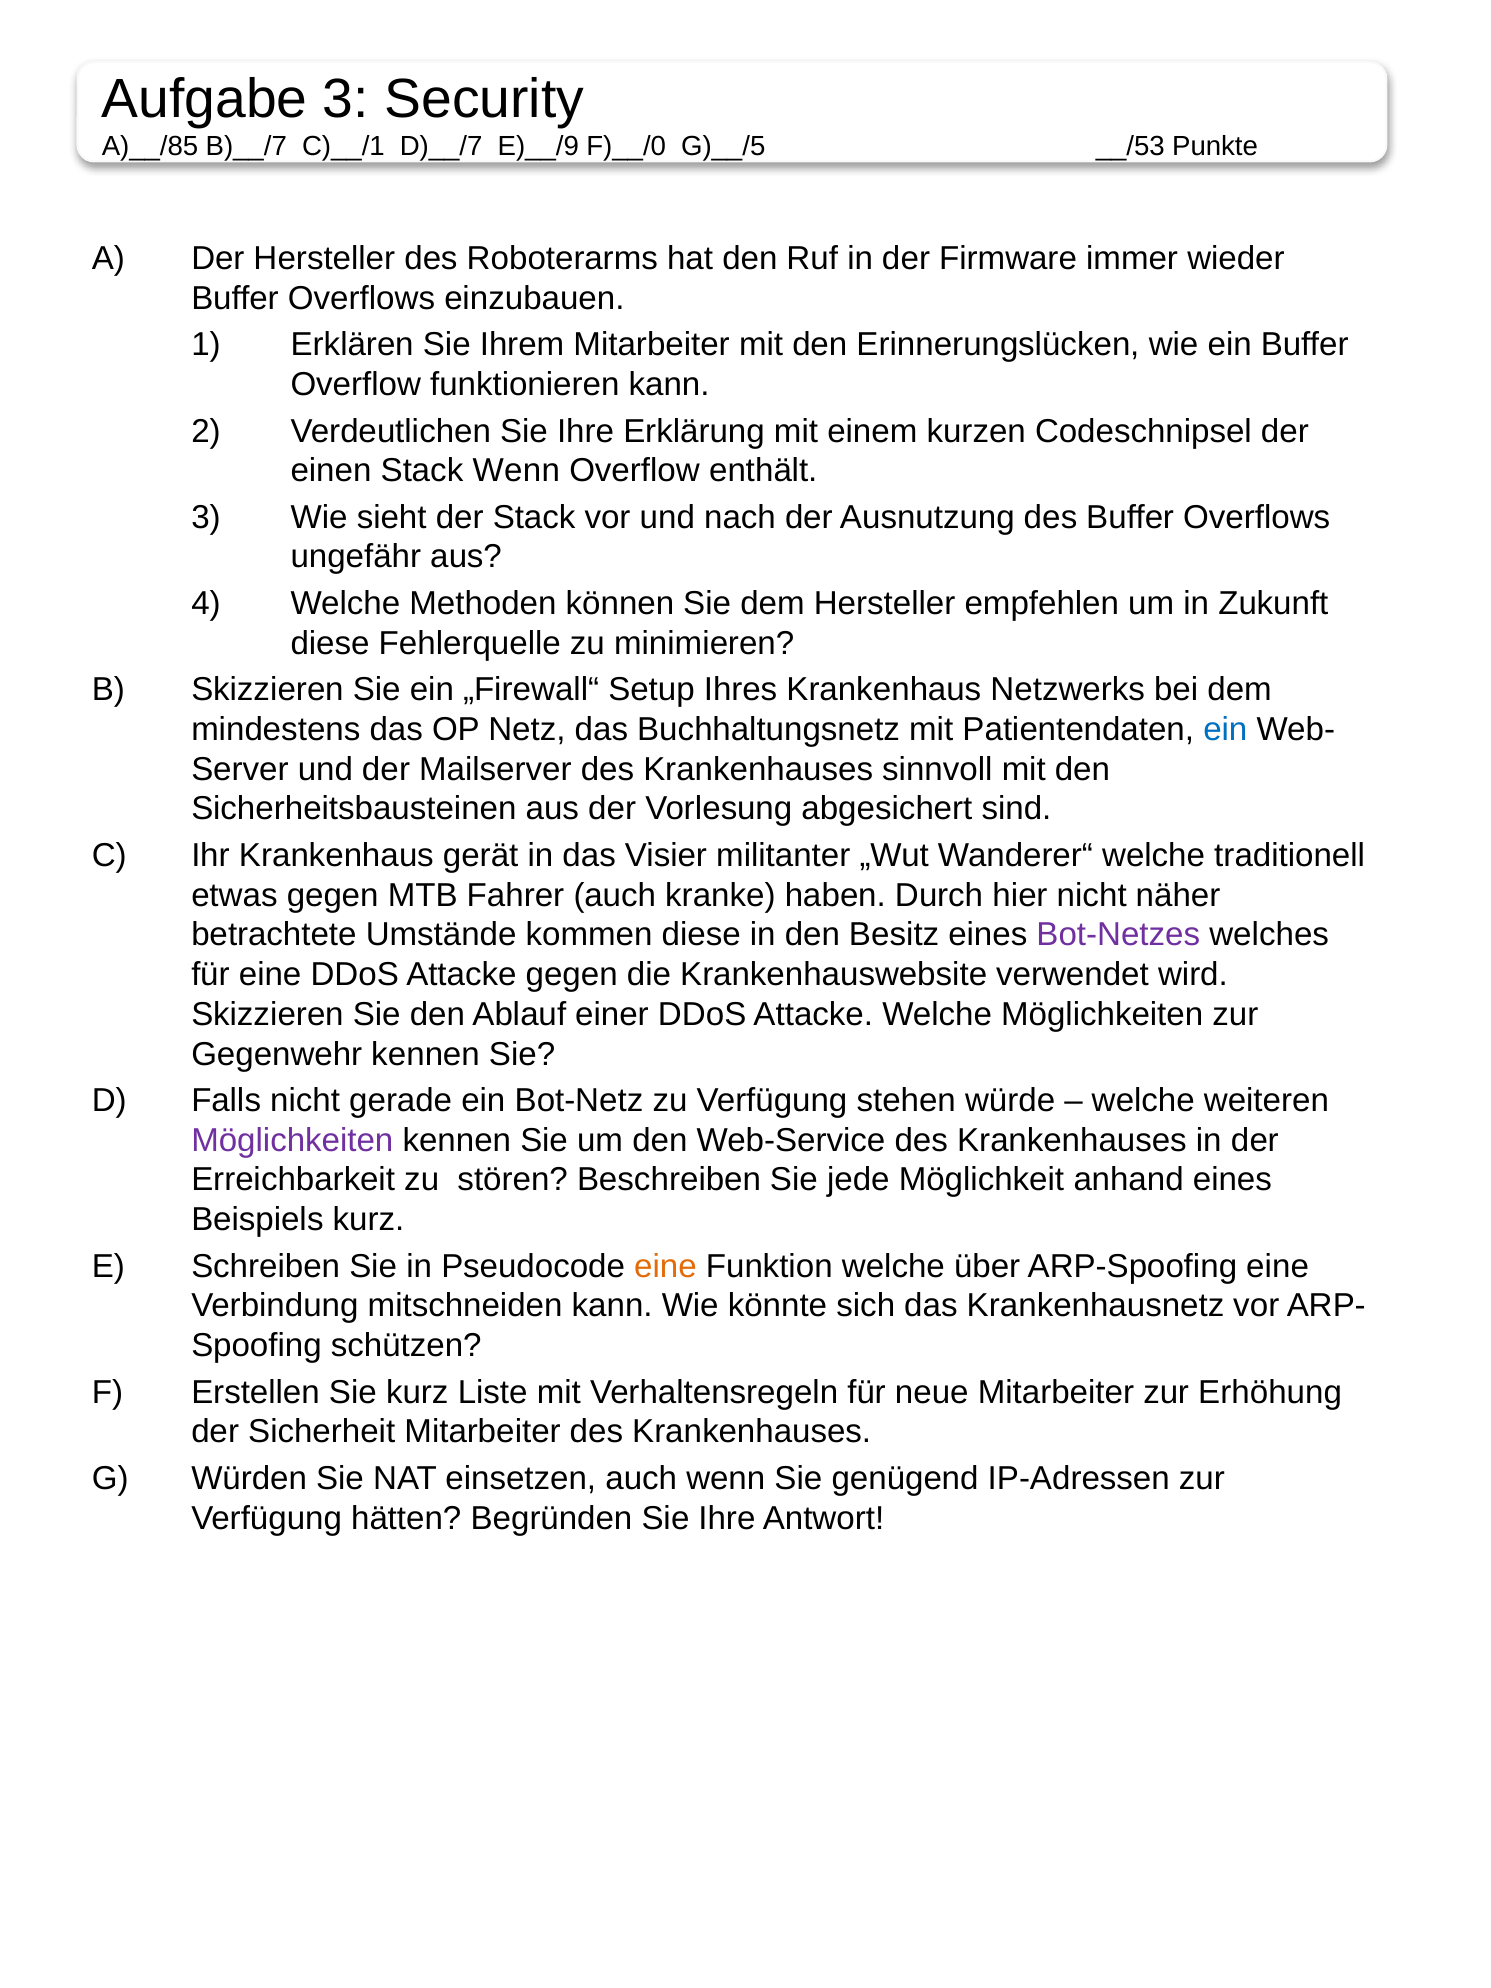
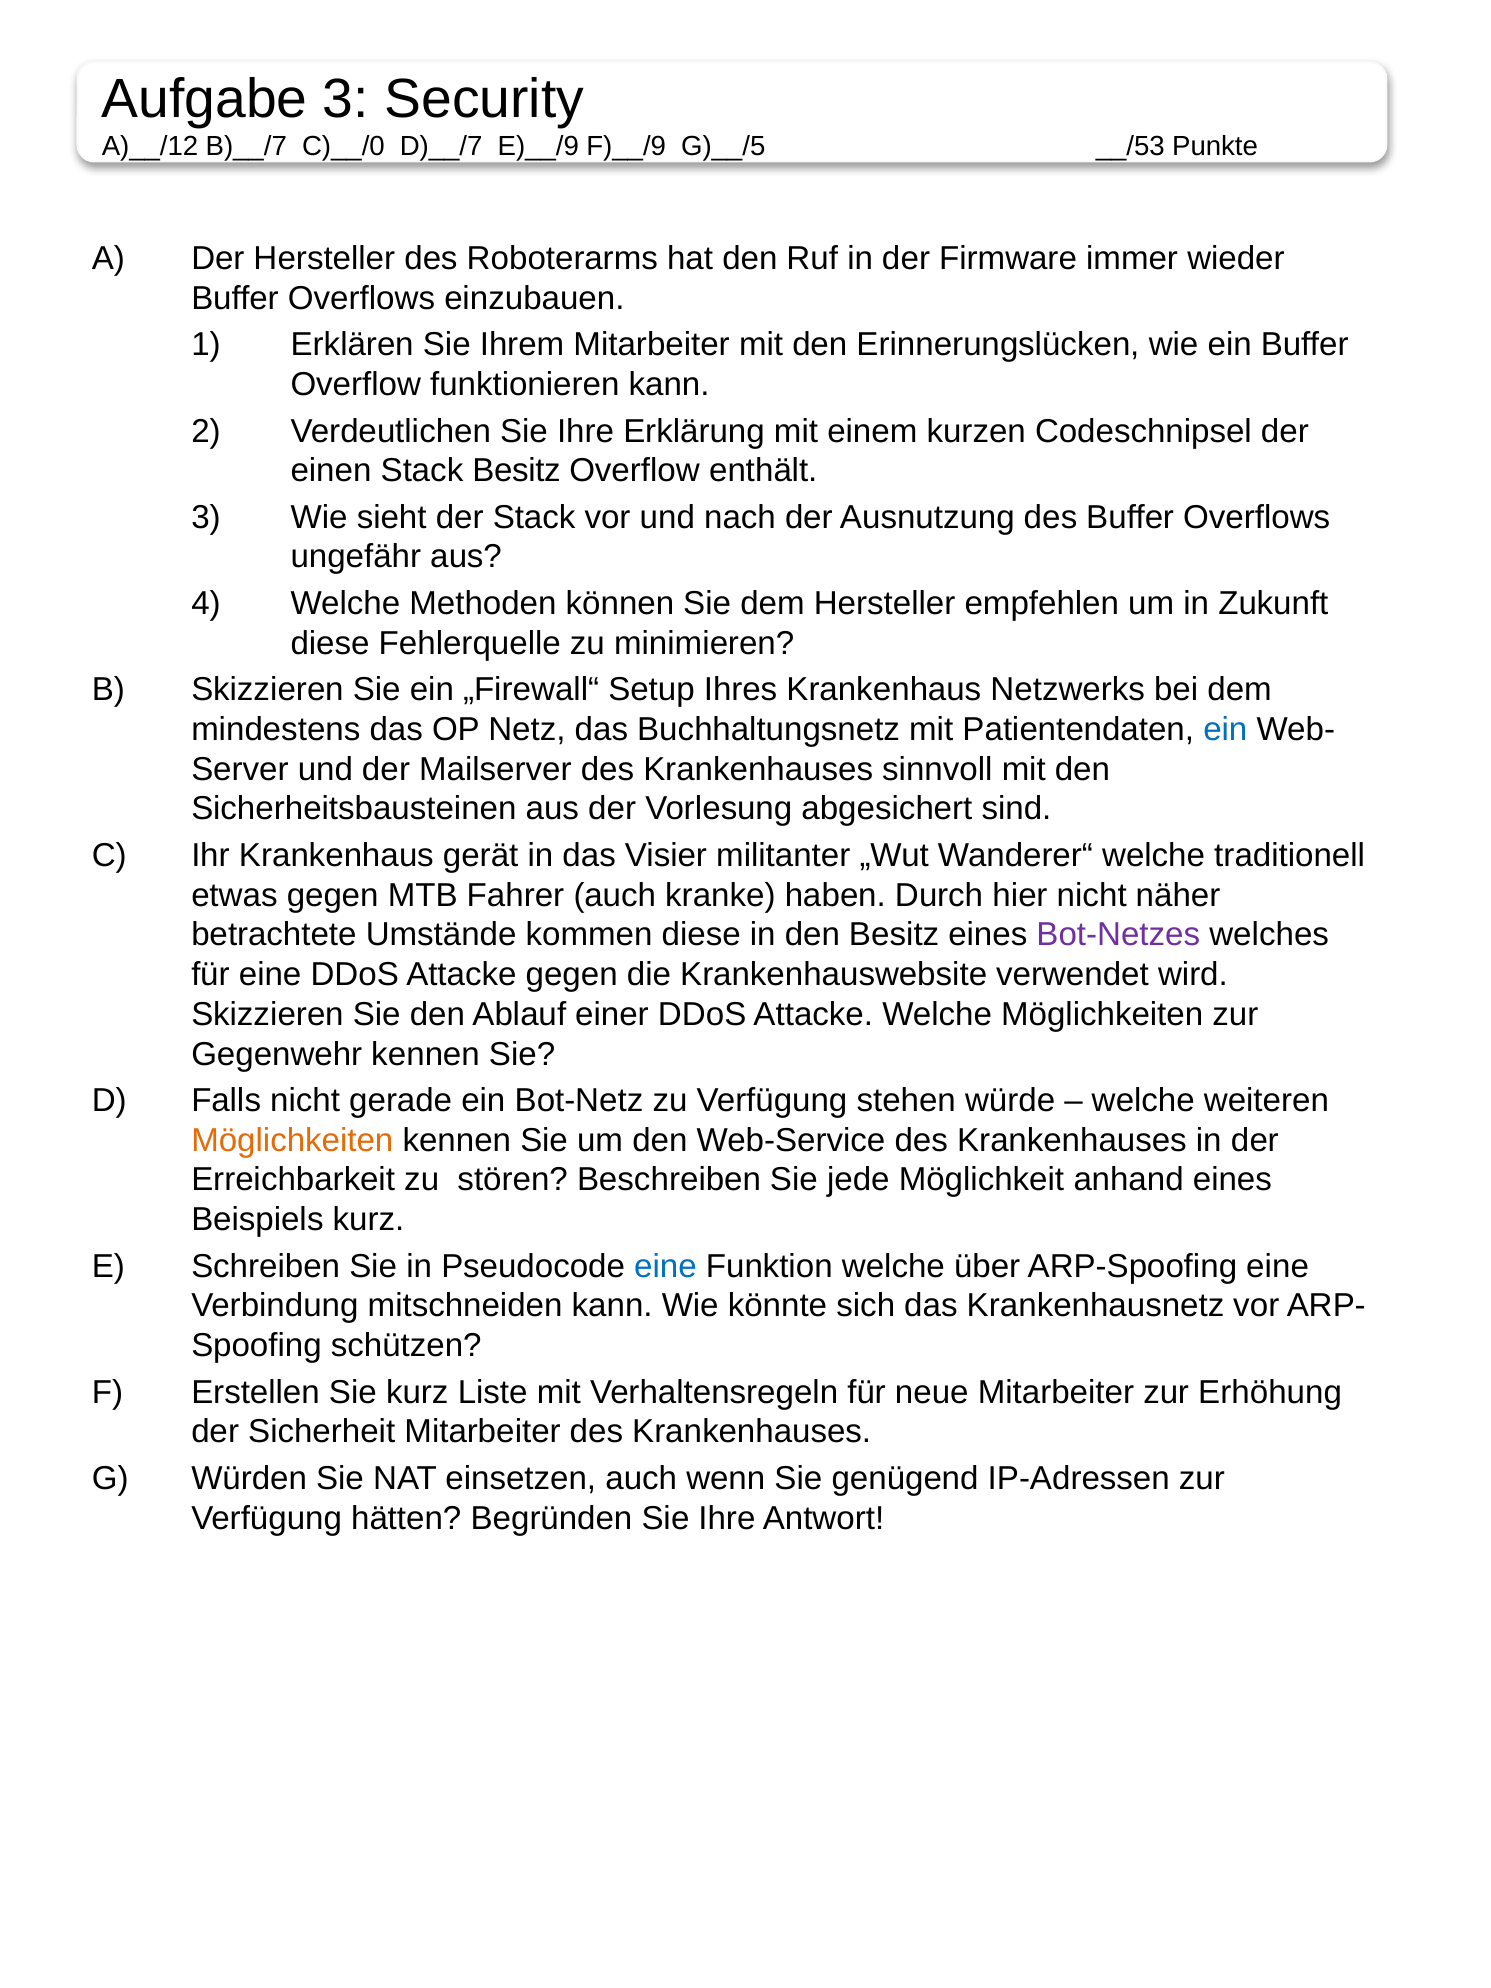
A)__/85: A)__/85 -> A)__/12 (150, 147)
C)__/1: C)__/1 -> C)__/0 (343, 147)
F)__/0: F)__/0 -> F)__/9 (626, 147)
Stack Wenn: Wenn -> Besitz (517, 471)
Möglichkeiten colour: purple -> orange (292, 1140)
eine colour: orange -> blue (665, 1266)
